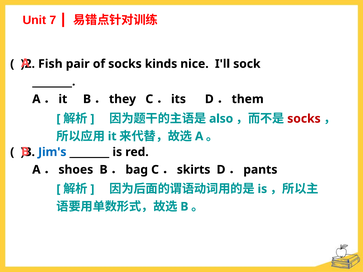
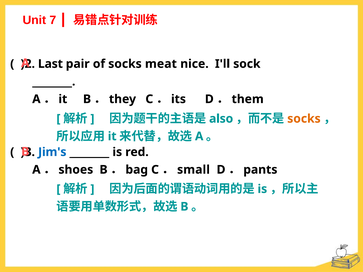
Fish: Fish -> Last (50, 64)
kinds: kinds -> meat (161, 64)
socks colour: red -> orange (304, 119)
skirts: skirts -> small (193, 170)
